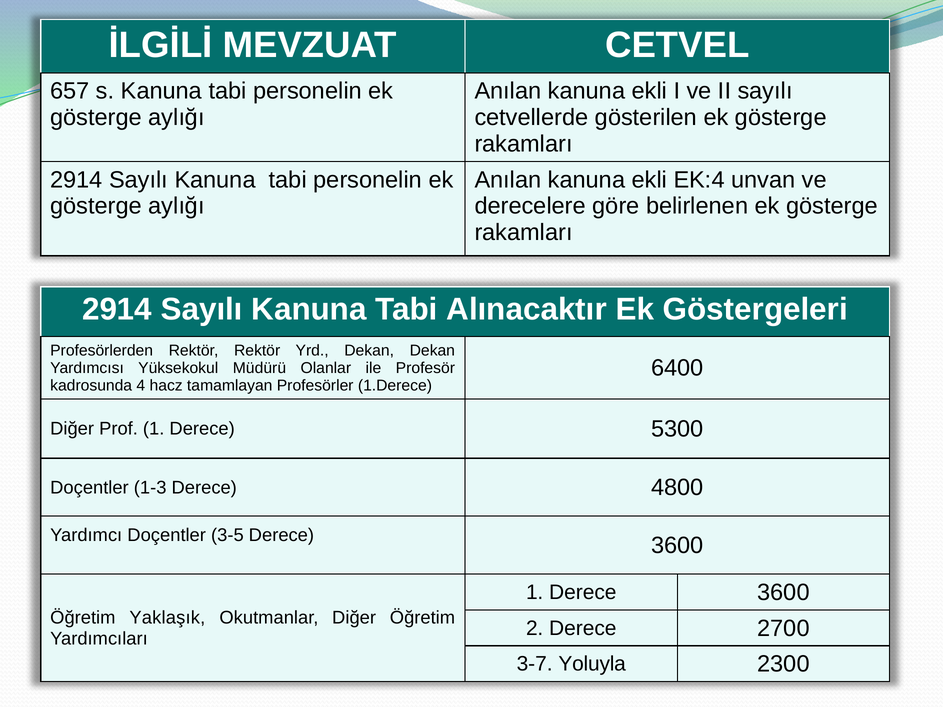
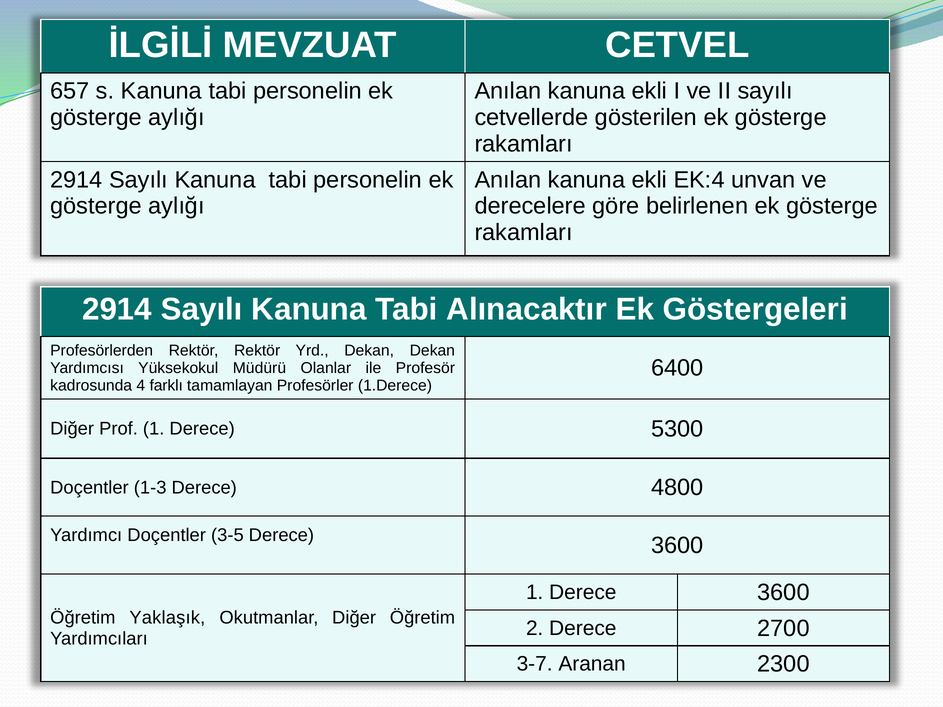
hacz: hacz -> farklı (166, 386)
Yoluyla: Yoluyla -> Aranan (592, 664)
